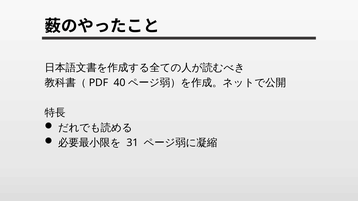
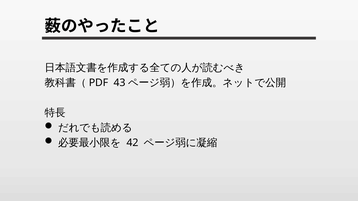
40: 40 -> 43 (120, 83)
31: 31 -> 42 (132, 143)
